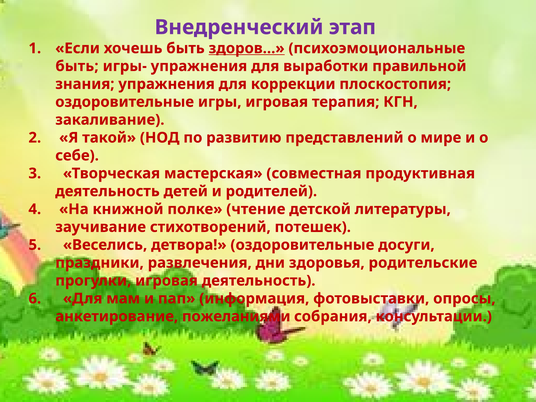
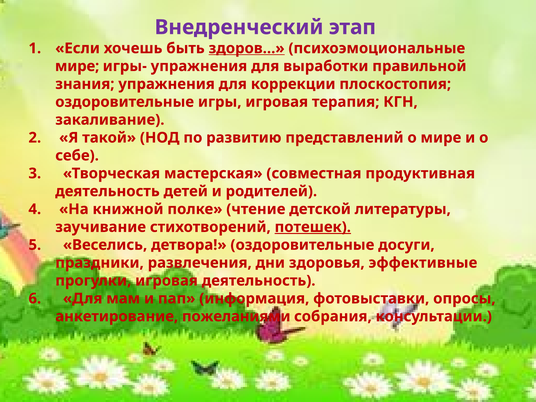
быть: быть -> мире (77, 66)
потешек underline: none -> present (313, 227)
родительские: родительские -> эффективные (423, 263)
